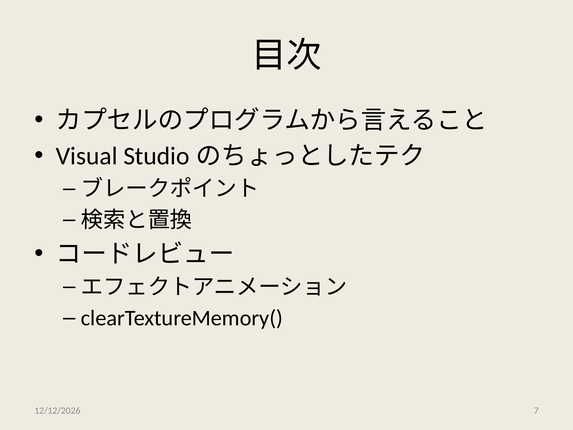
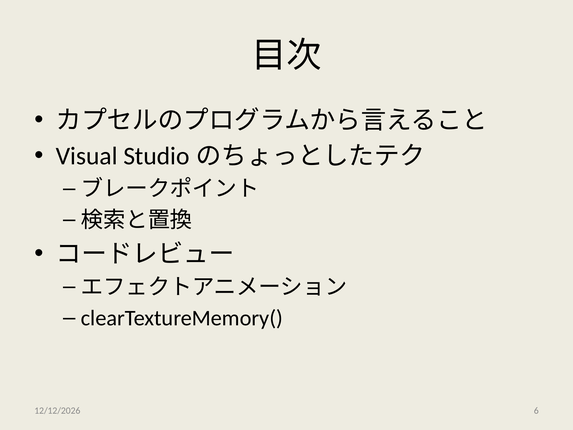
7: 7 -> 6 (536, 410)
